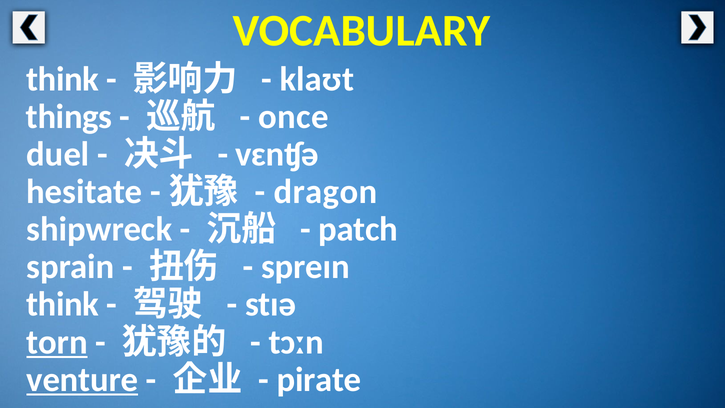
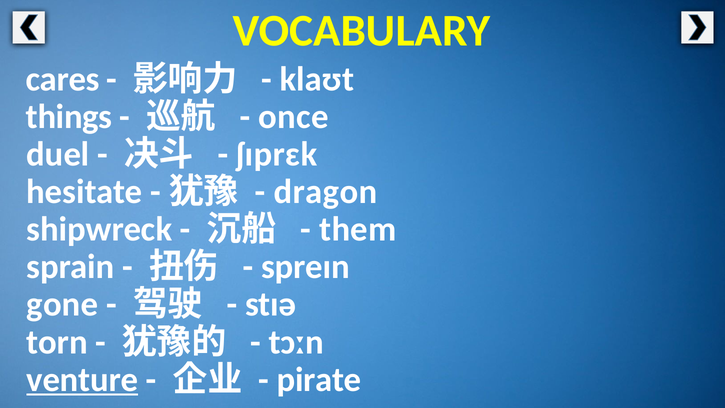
think: think -> cares (63, 79)
vɛnʧə: vɛnʧə -> ʃɪprɛk (277, 154)
patch: patch -> them (358, 229)
think: think -> gone (62, 304)
torn underline: present -> none (57, 342)
